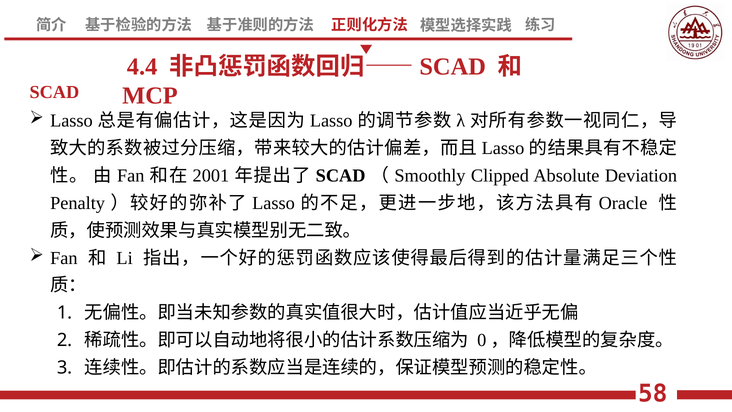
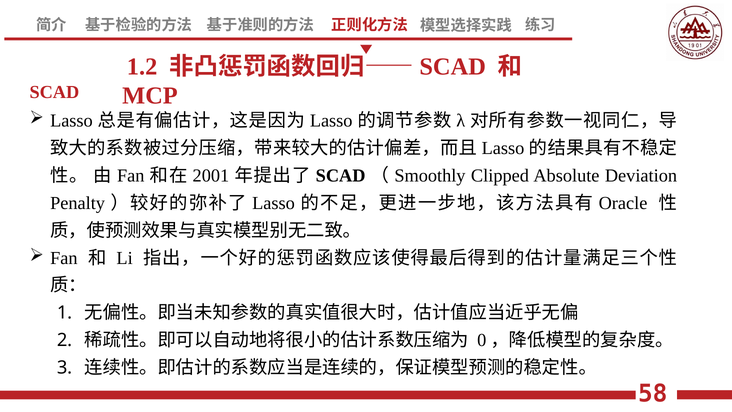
4.4: 4.4 -> 1.2 (142, 66)
